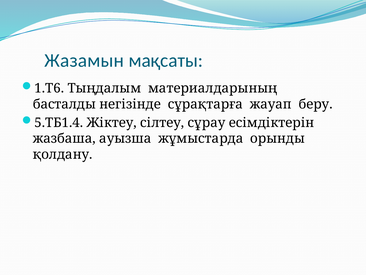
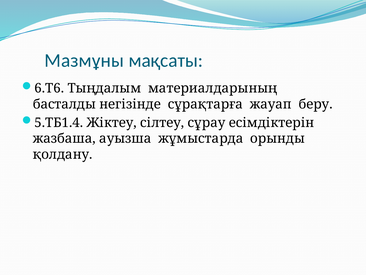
Жазамын: Жазамын -> Мазмұны (84, 60)
1.Т6: 1.Т6 -> 6.Т6 (49, 88)
